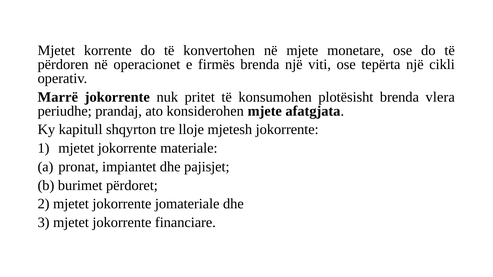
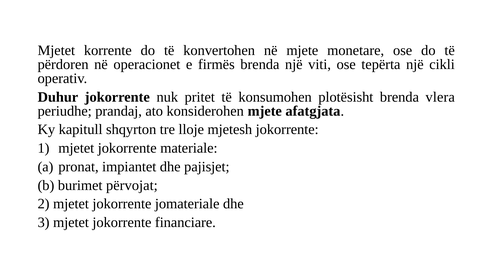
Marrë: Marrë -> Duhur (58, 97)
përdoret: përdoret -> përvojat (132, 185)
